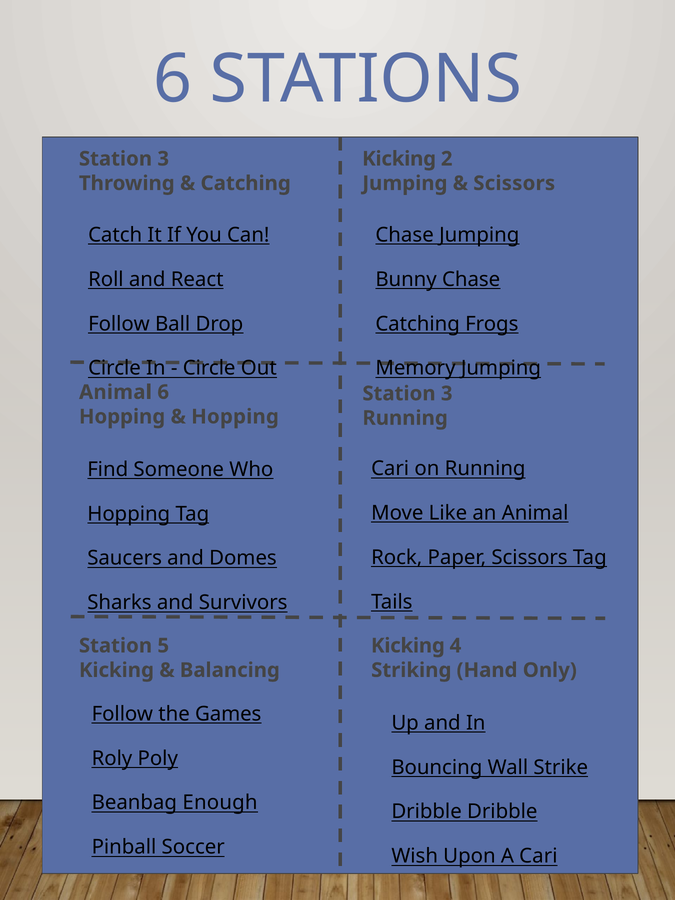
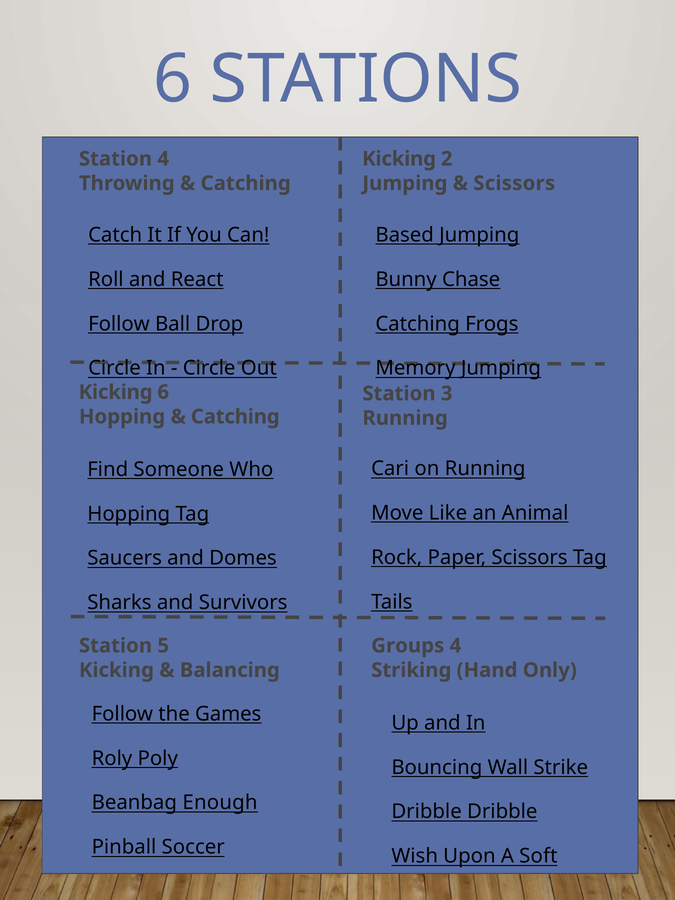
3: 3 -> 4 (163, 159)
Chase: Chase -> Based (405, 235)
Animal: Animal -> Kicking (116, 392)
Hopping: Hopping -> Catching (235, 417)
Kicking: Kicking -> Groups (408, 646)
A Cari: Cari -> Soft (538, 856)
